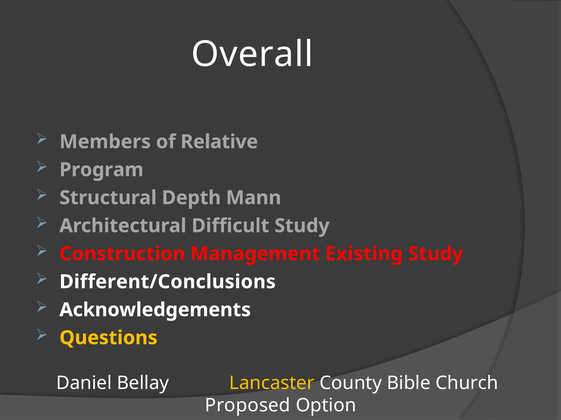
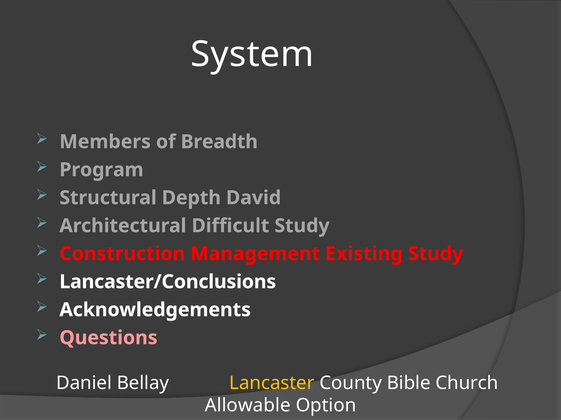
Overall: Overall -> System (252, 54)
Relative: Relative -> Breadth (219, 142)
Mann: Mann -> David (254, 198)
Different/Conclusions: Different/Conclusions -> Lancaster/Conclusions (168, 282)
Questions colour: yellow -> pink (108, 338)
Proposed: Proposed -> Allowable (248, 406)
